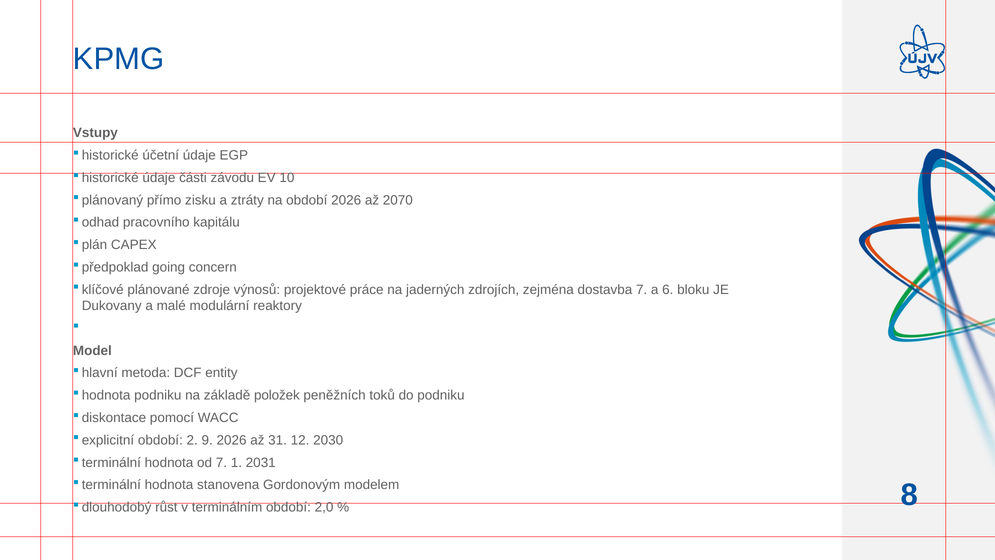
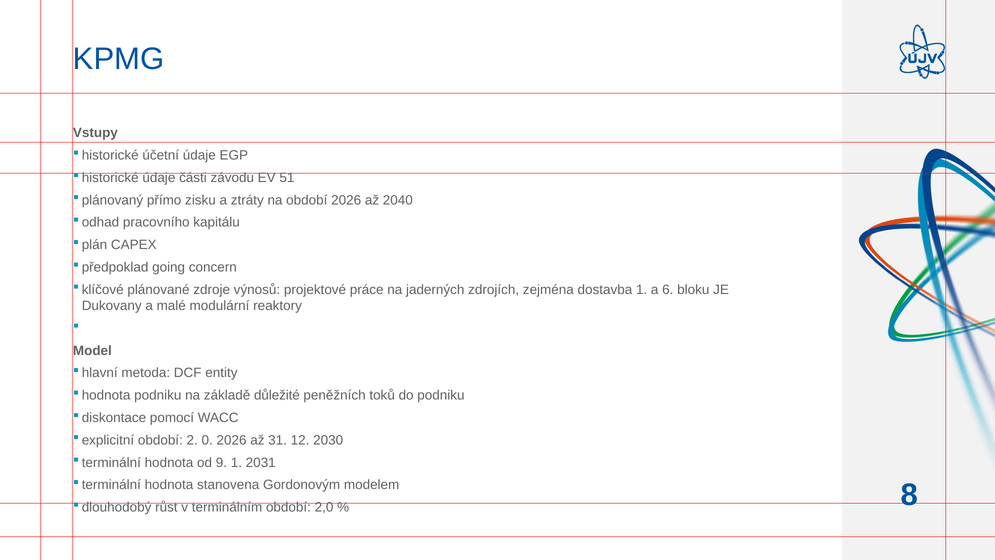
10: 10 -> 51 (287, 178)
2070: 2070 -> 2040 (398, 200)
dostavba 7: 7 -> 1 (642, 290)
položek: položek -> důležité (277, 395)
9: 9 -> 0 (207, 440)
od 7: 7 -> 9 (221, 462)
